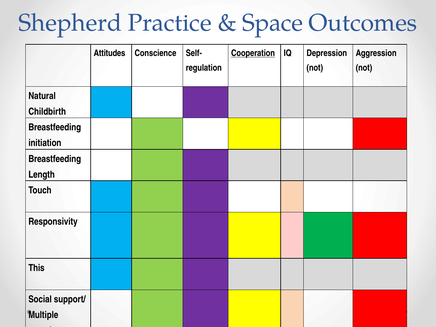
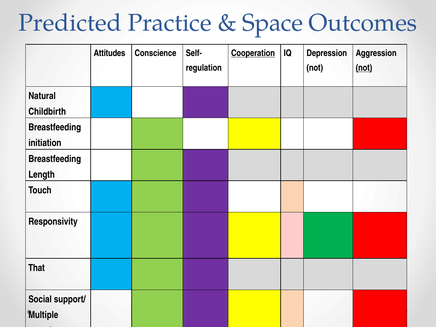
Shepherd: Shepherd -> Predicted (70, 23)
not underline: none -> present (364, 68)
This: This -> That (37, 268)
